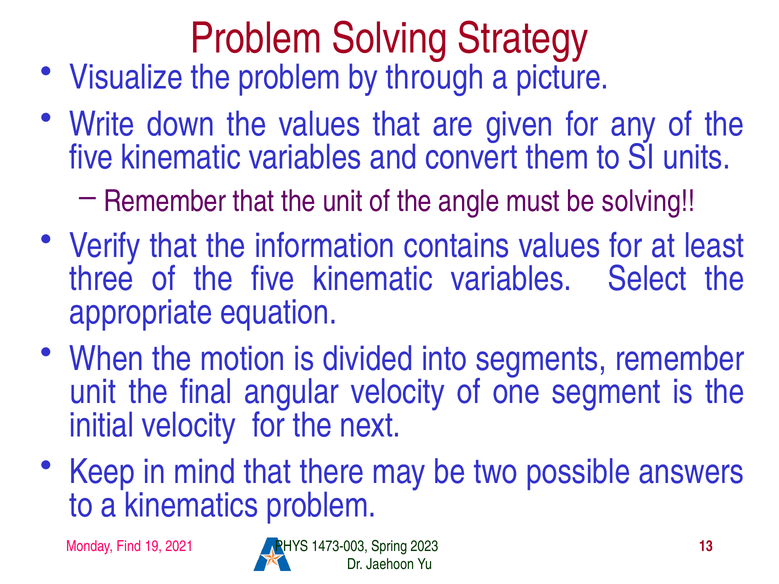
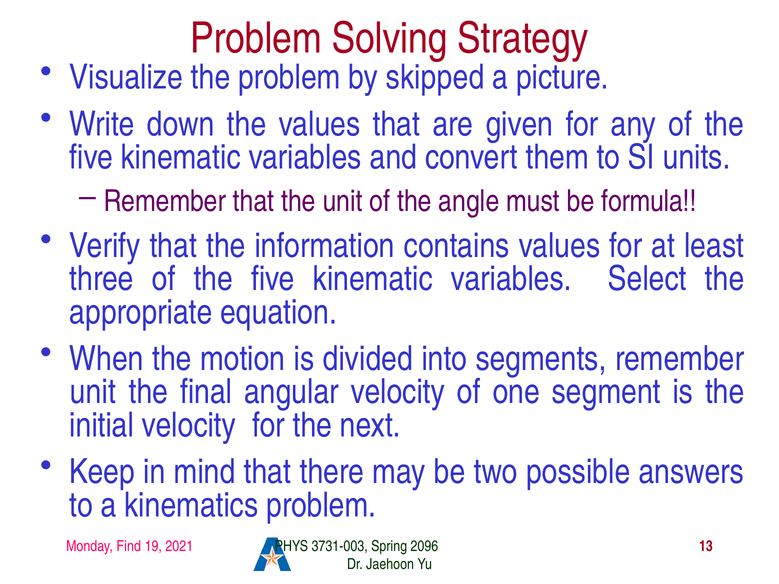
through: through -> skipped (435, 77)
be solving: solving -> formula (649, 201)
1473-003: 1473-003 -> 3731-003 (340, 546)
2023: 2023 -> 2096 (424, 546)
